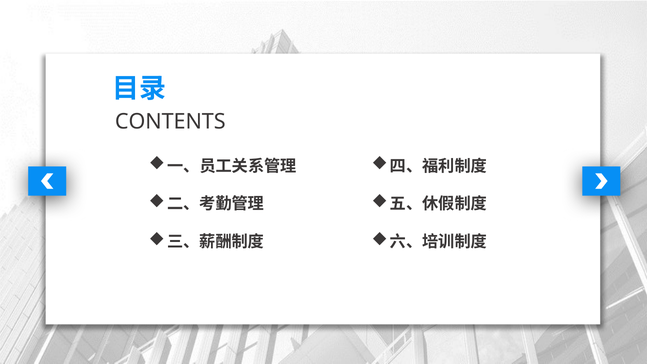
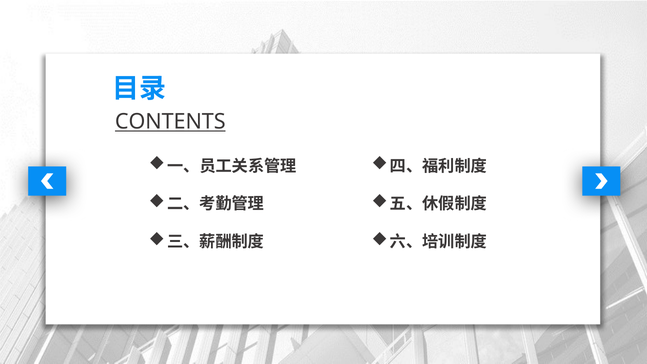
CONTENTS underline: none -> present (170, 122)
